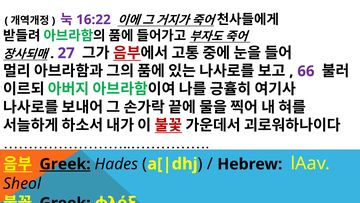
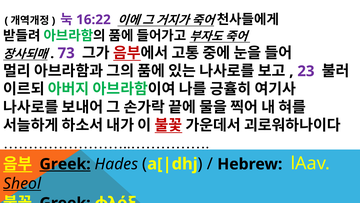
27: 27 -> 73 (66, 53)
66: 66 -> 23 (306, 71)
Sheol underline: none -> present (22, 183)
